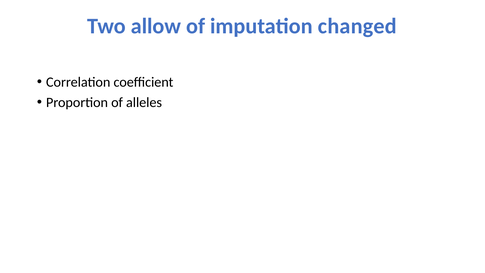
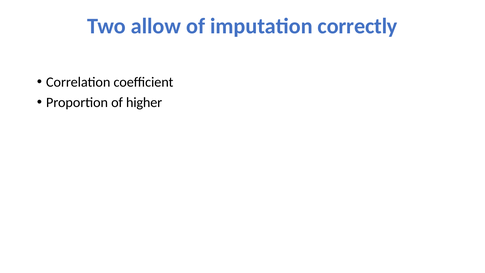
changed: changed -> correctly (358, 26)
alleles: alleles -> higher (144, 102)
